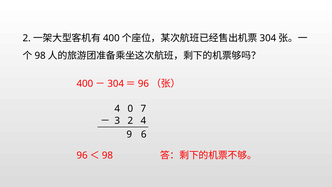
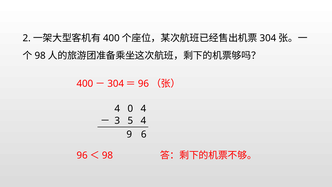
0 7: 7 -> 4 (143, 108)
3 2: 2 -> 5 (130, 120)
